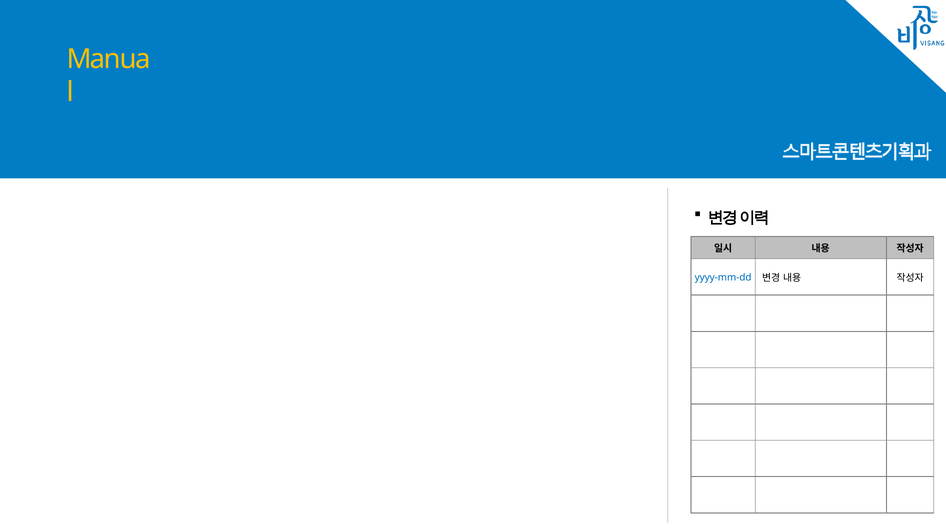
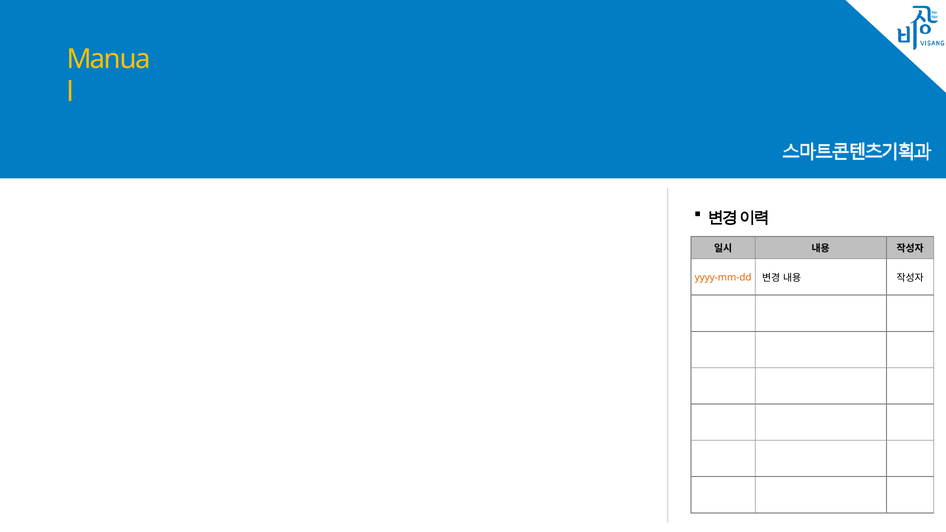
yyyy-mm-dd colour: blue -> orange (723, 278)
